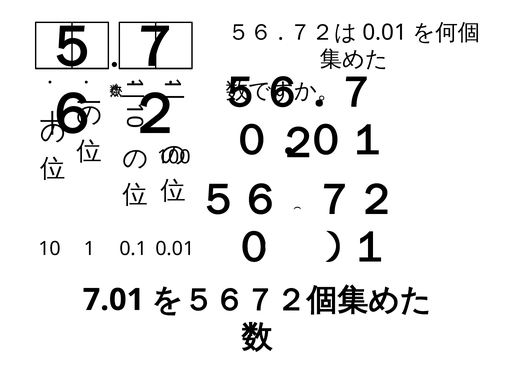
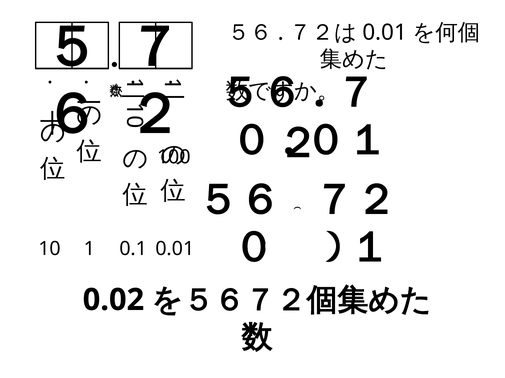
7.01: 7.01 -> 0.02 (113, 300)
